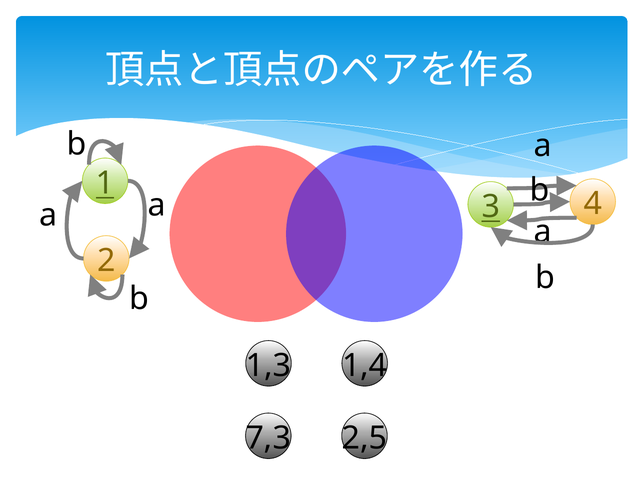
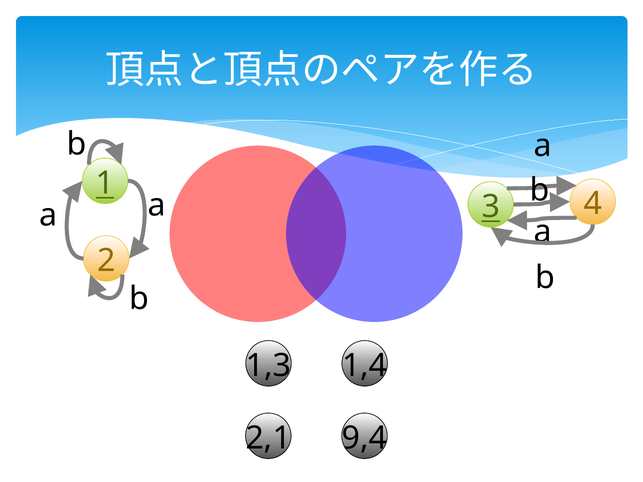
7,3: 7,3 -> 2,1 (268, 438)
2,5: 2,5 -> 9,4 (364, 438)
